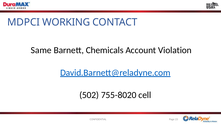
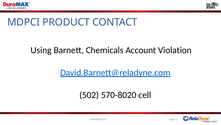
WORKING: WORKING -> PRODUCT (66, 22)
Same: Same -> Using (41, 50)
755-8020: 755-8020 -> 570-8020 (119, 94)
